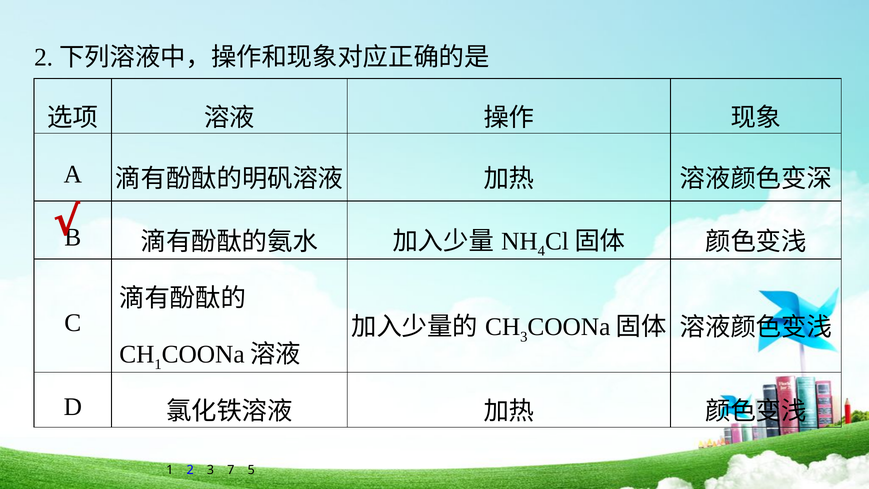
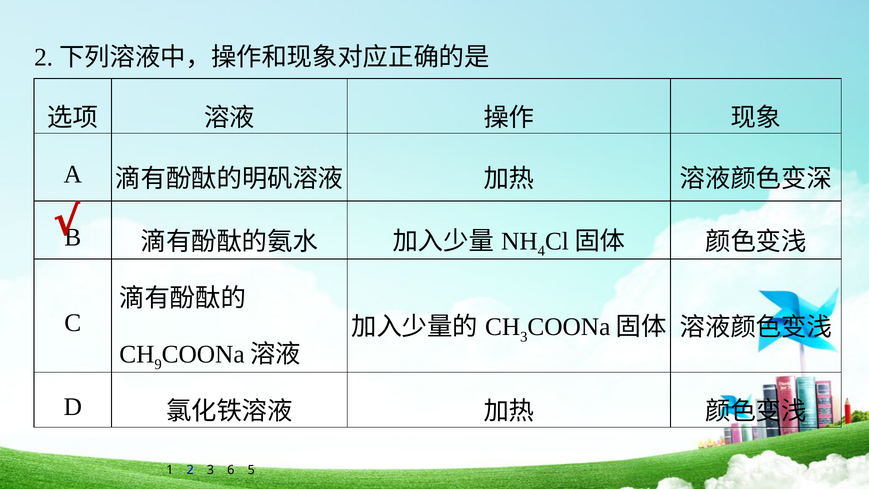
1: 1 -> 9 (158, 364)
7: 7 -> 6 (231, 470)
